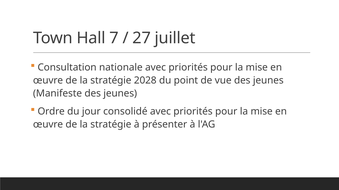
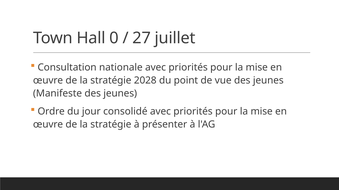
7: 7 -> 0 (114, 38)
